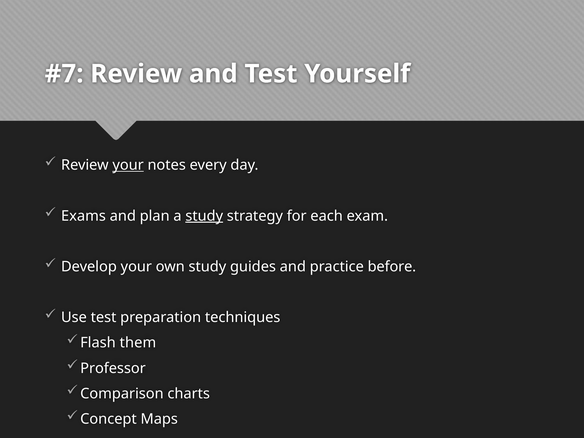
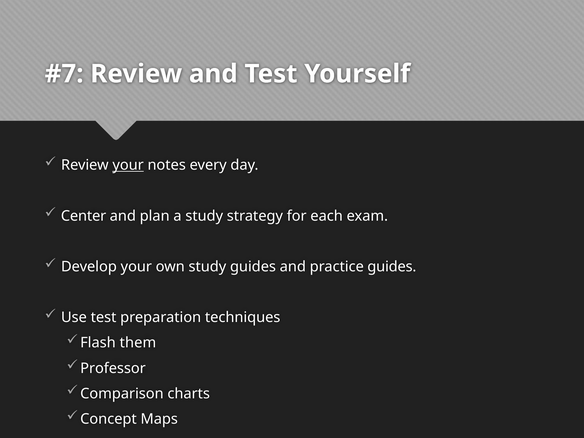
Exams: Exams -> Center (84, 216)
study underline: present -> none (204, 216)
practice before: before -> guides (392, 267)
